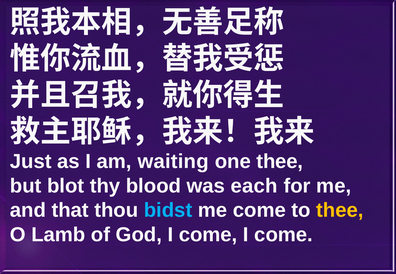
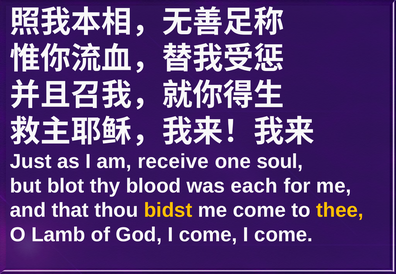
waiting: waiting -> receive (173, 162)
one thee: thee -> soul (280, 162)
bidst colour: light blue -> yellow (168, 210)
